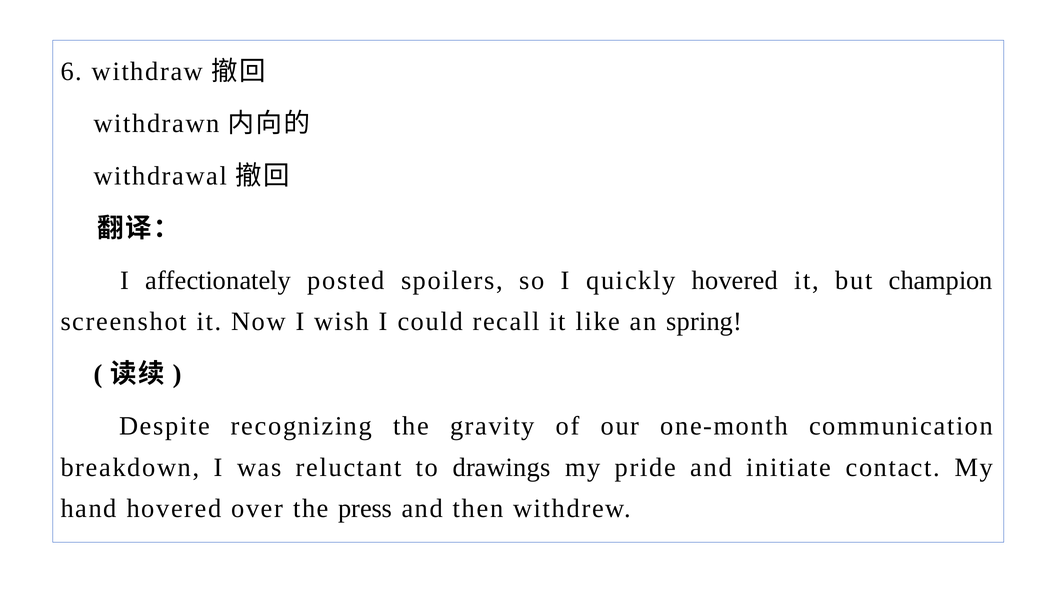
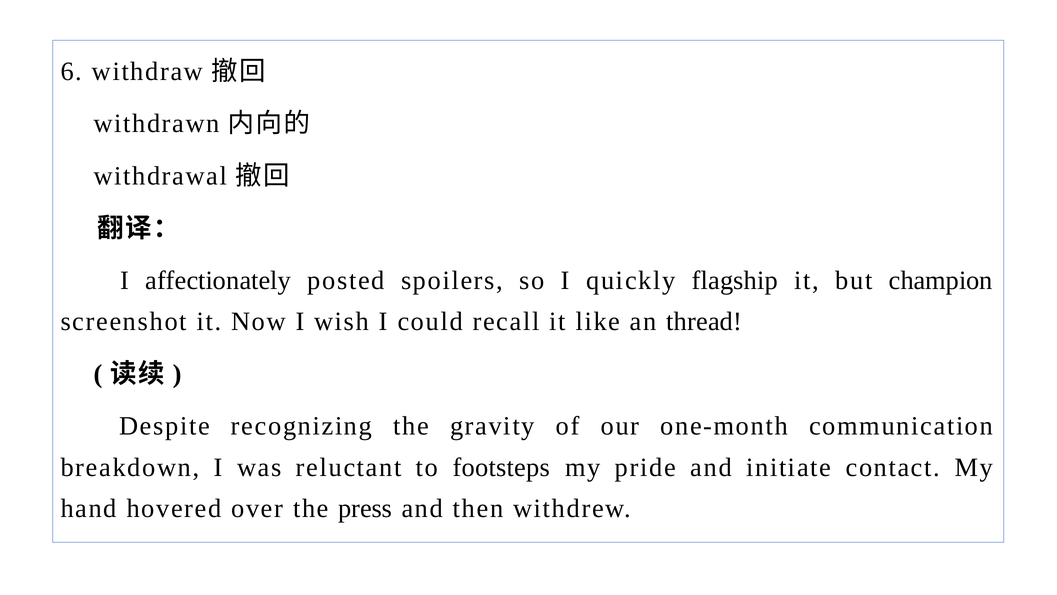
quickly hovered: hovered -> flagship (735, 280)
spring: spring -> thread (704, 322)
drawings: drawings -> footsteps (501, 467)
